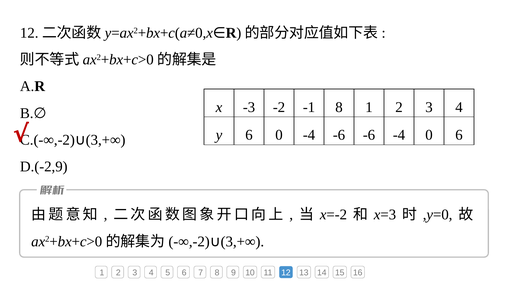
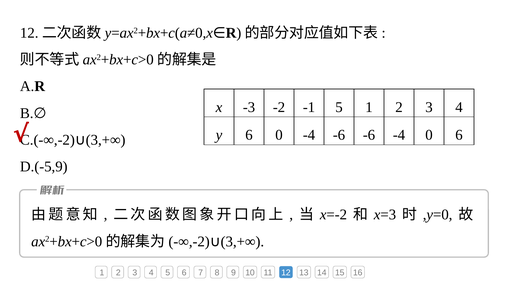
-1 8: 8 -> 5 (339, 107)
D.(-2,9: D.(-2,9 -> D.(-5,9 (44, 166)
